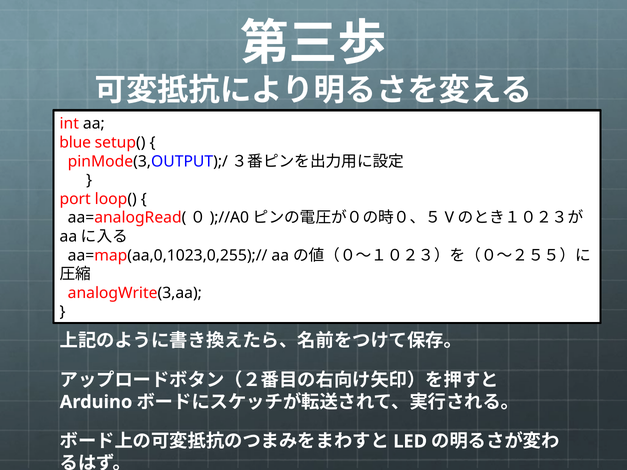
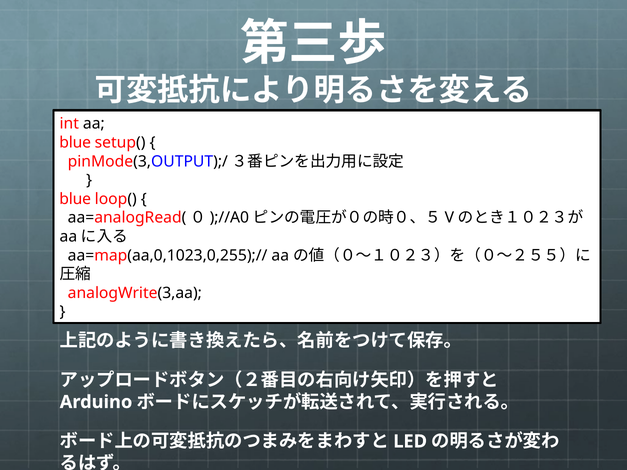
port: port -> blue (75, 199)
